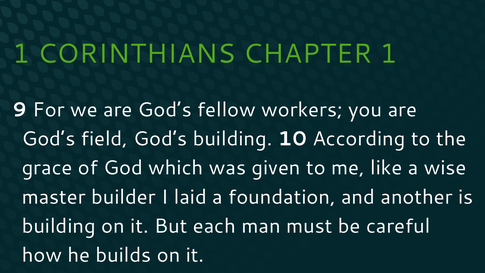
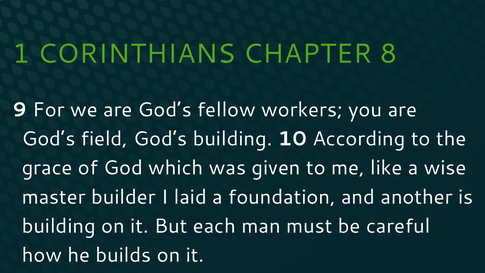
CHAPTER 1: 1 -> 8 (388, 54)
